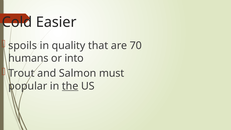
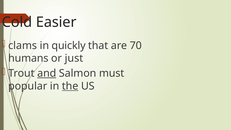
spoils: spoils -> clams (23, 45)
quality: quality -> quickly (69, 45)
into: into -> just (74, 58)
and underline: none -> present (47, 73)
